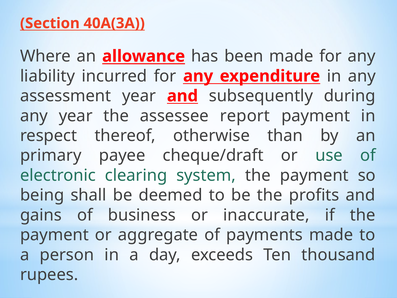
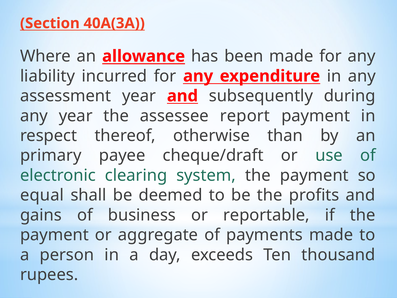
being: being -> equal (42, 195)
inaccurate: inaccurate -> reportable (266, 215)
